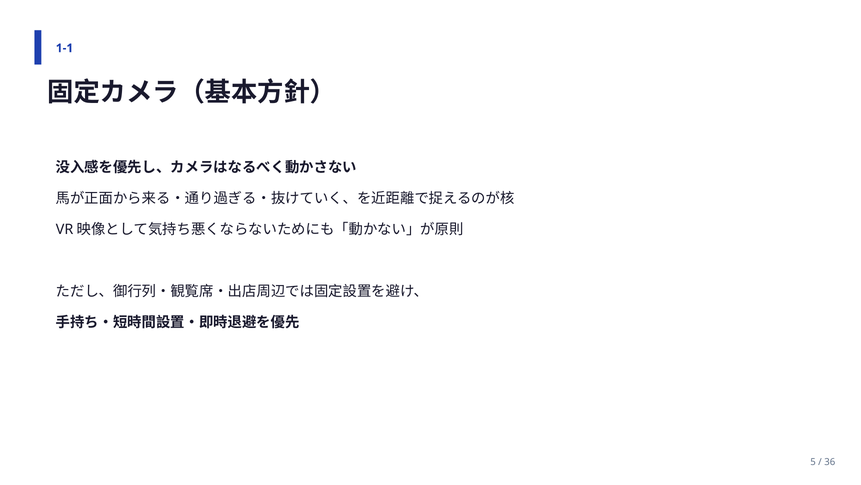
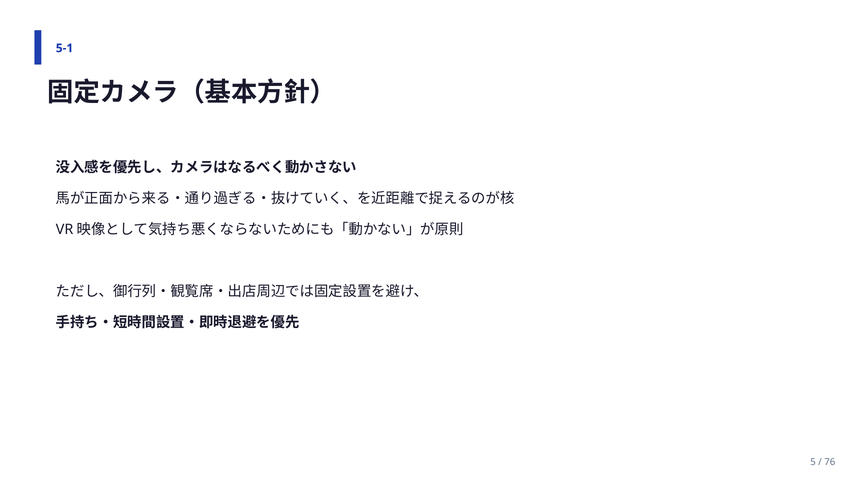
1-1: 1-1 -> 5-1 (65, 48)
36: 36 -> 76 (830, 461)
